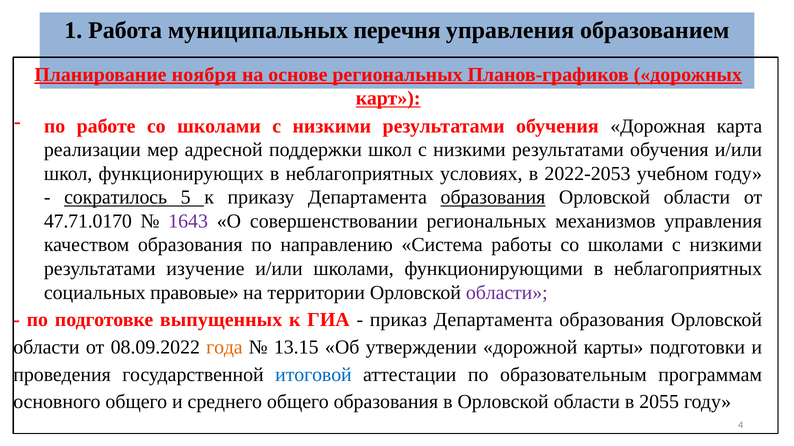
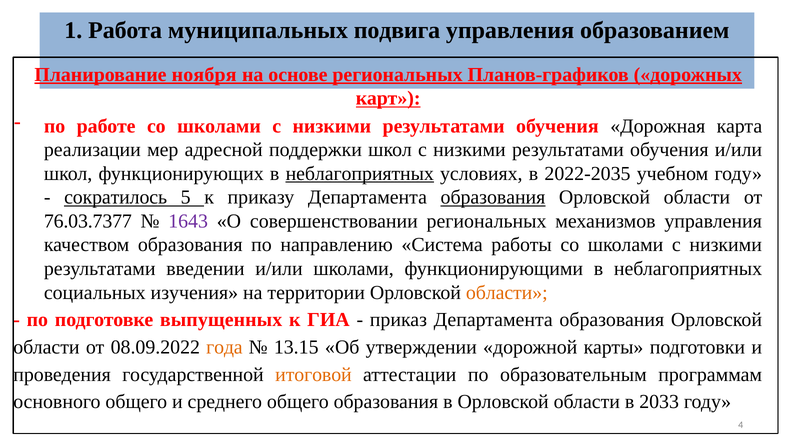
перечня: перечня -> подвига (397, 30)
неблагоприятных underline: none -> present (360, 174)
2022-2053: 2022-2053 -> 2022-2035 (587, 174)
47.71.0170: 47.71.0170 -> 76.03.7377 (88, 221)
изучение: изучение -> введении (205, 269)
правовые: правовые -> изучения (194, 293)
области colour: purple -> orange (507, 293)
итоговой colour: blue -> orange (313, 375)
2055: 2055 -> 2033 (659, 402)
